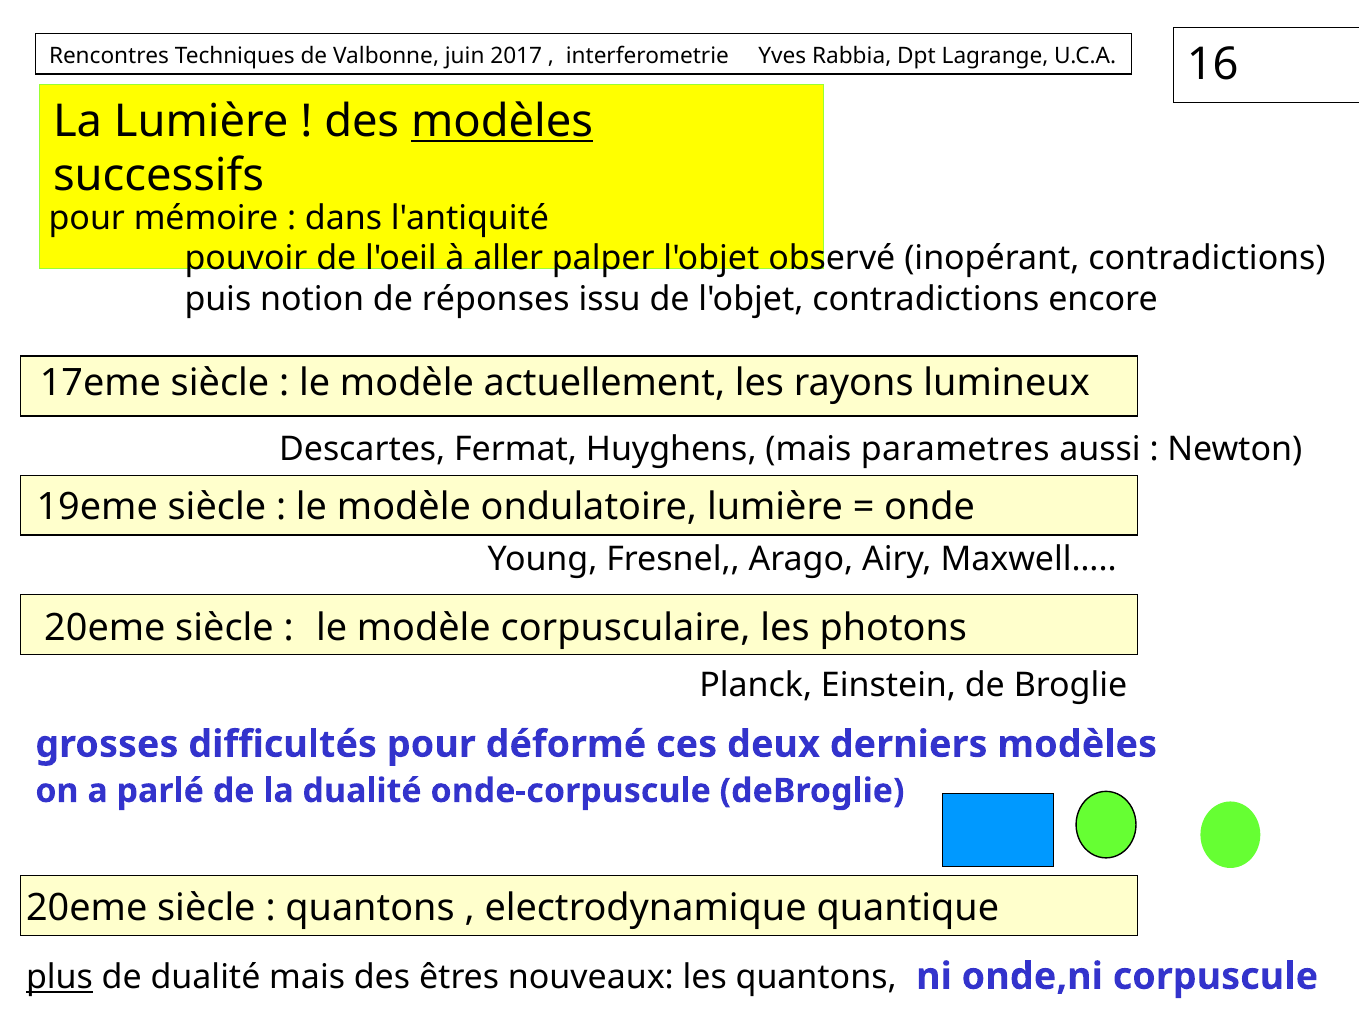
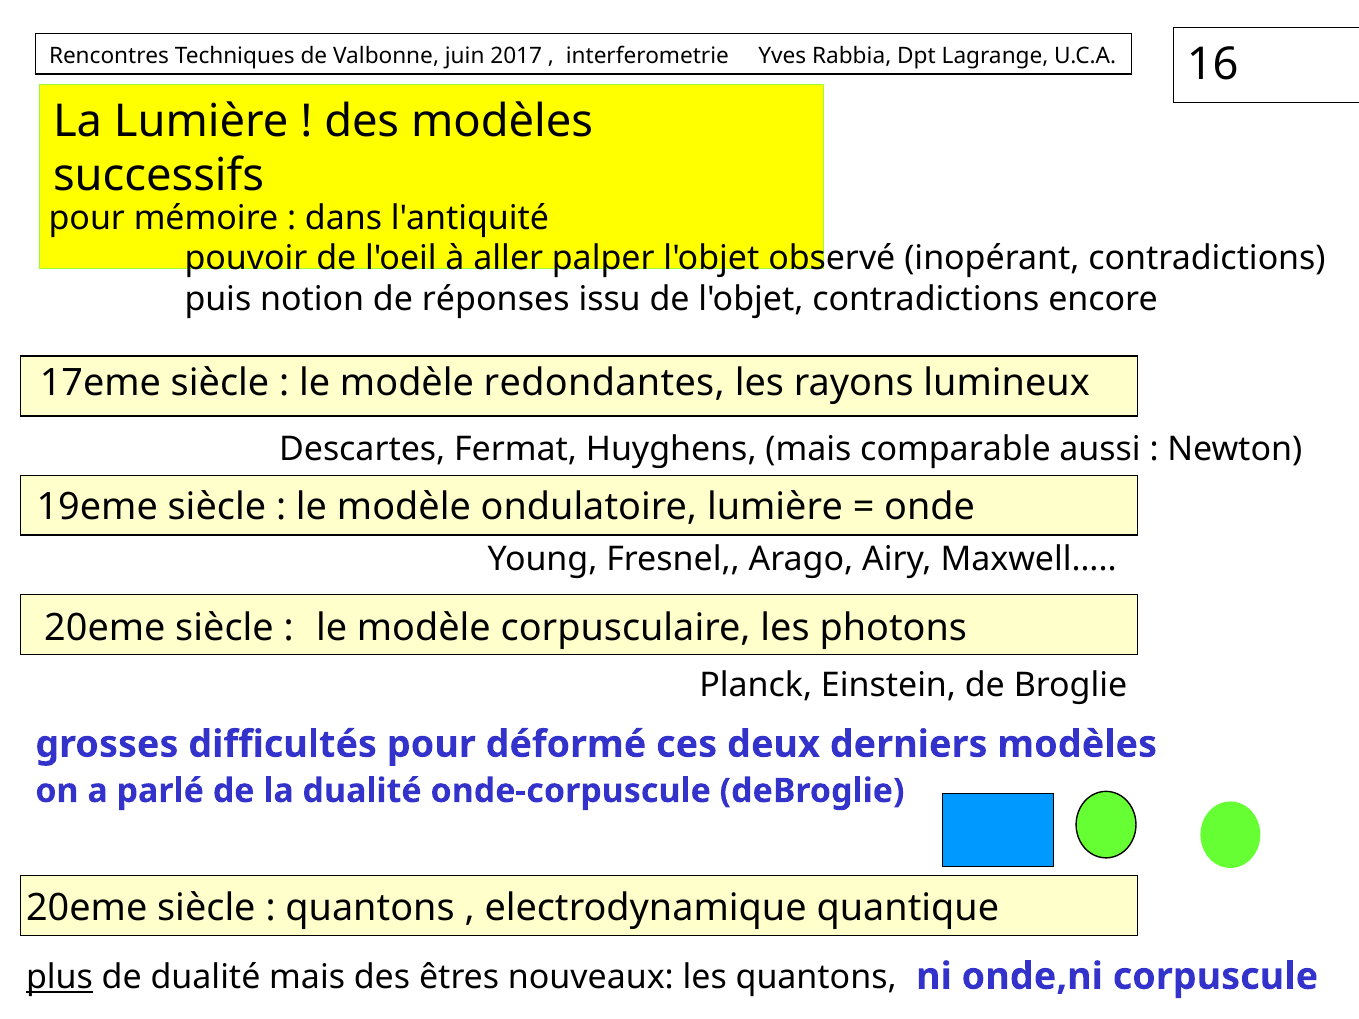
modèles underline: present -> none (502, 122)
actuellement: actuellement -> redondantes (604, 384)
parametres: parametres -> comparable (955, 450)
